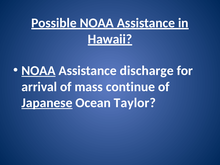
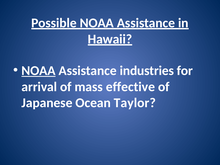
discharge: discharge -> industries (147, 71)
continue: continue -> effective (130, 87)
Japanese underline: present -> none (47, 103)
